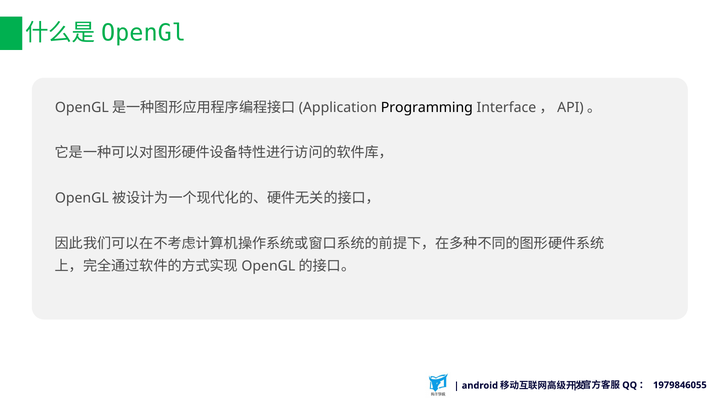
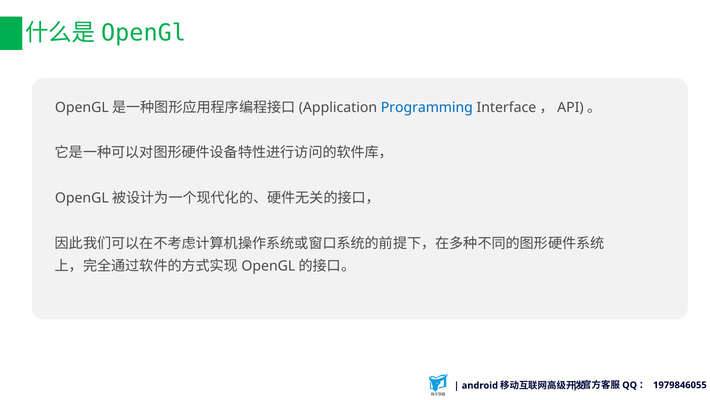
Programming colour: black -> blue (427, 107)
